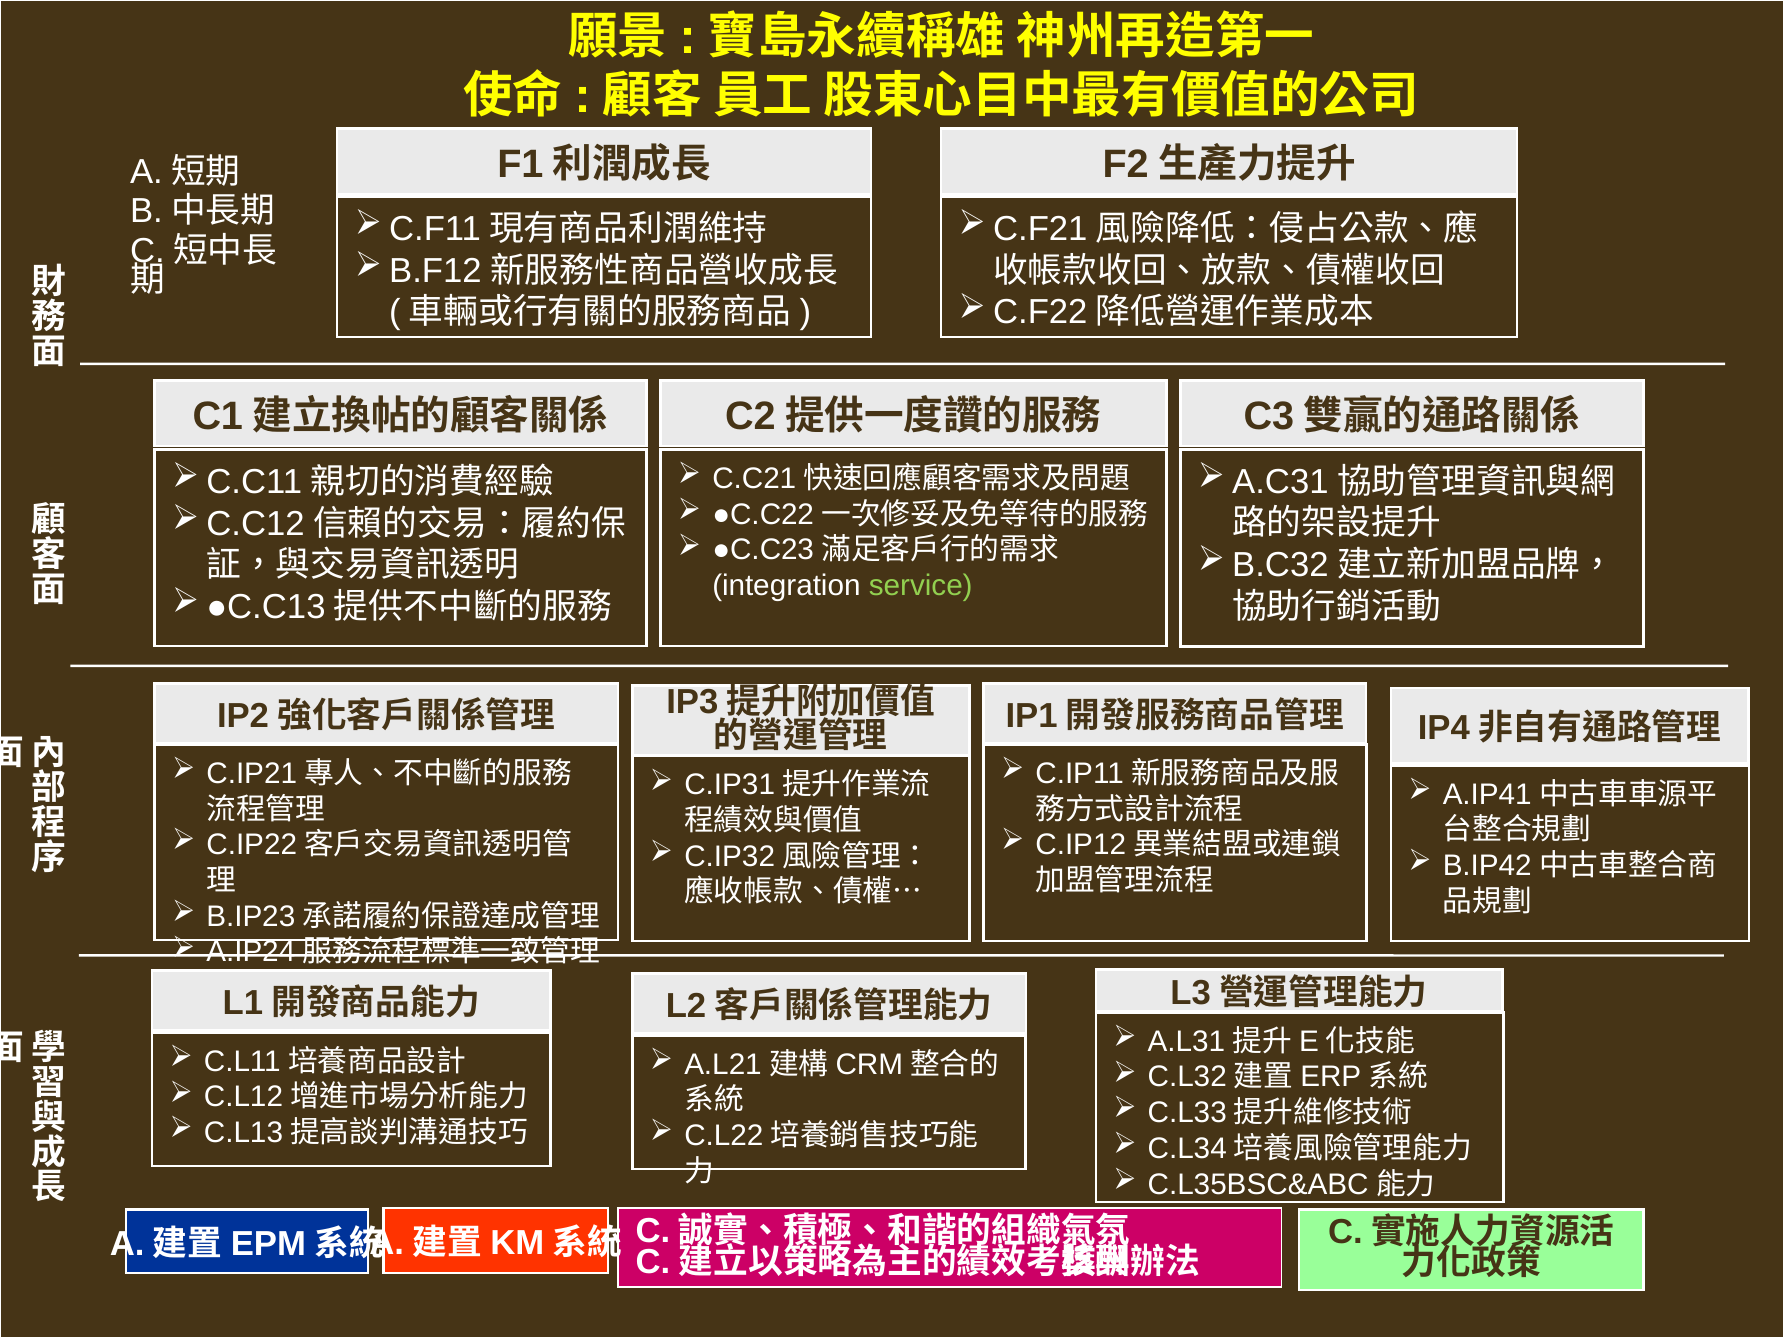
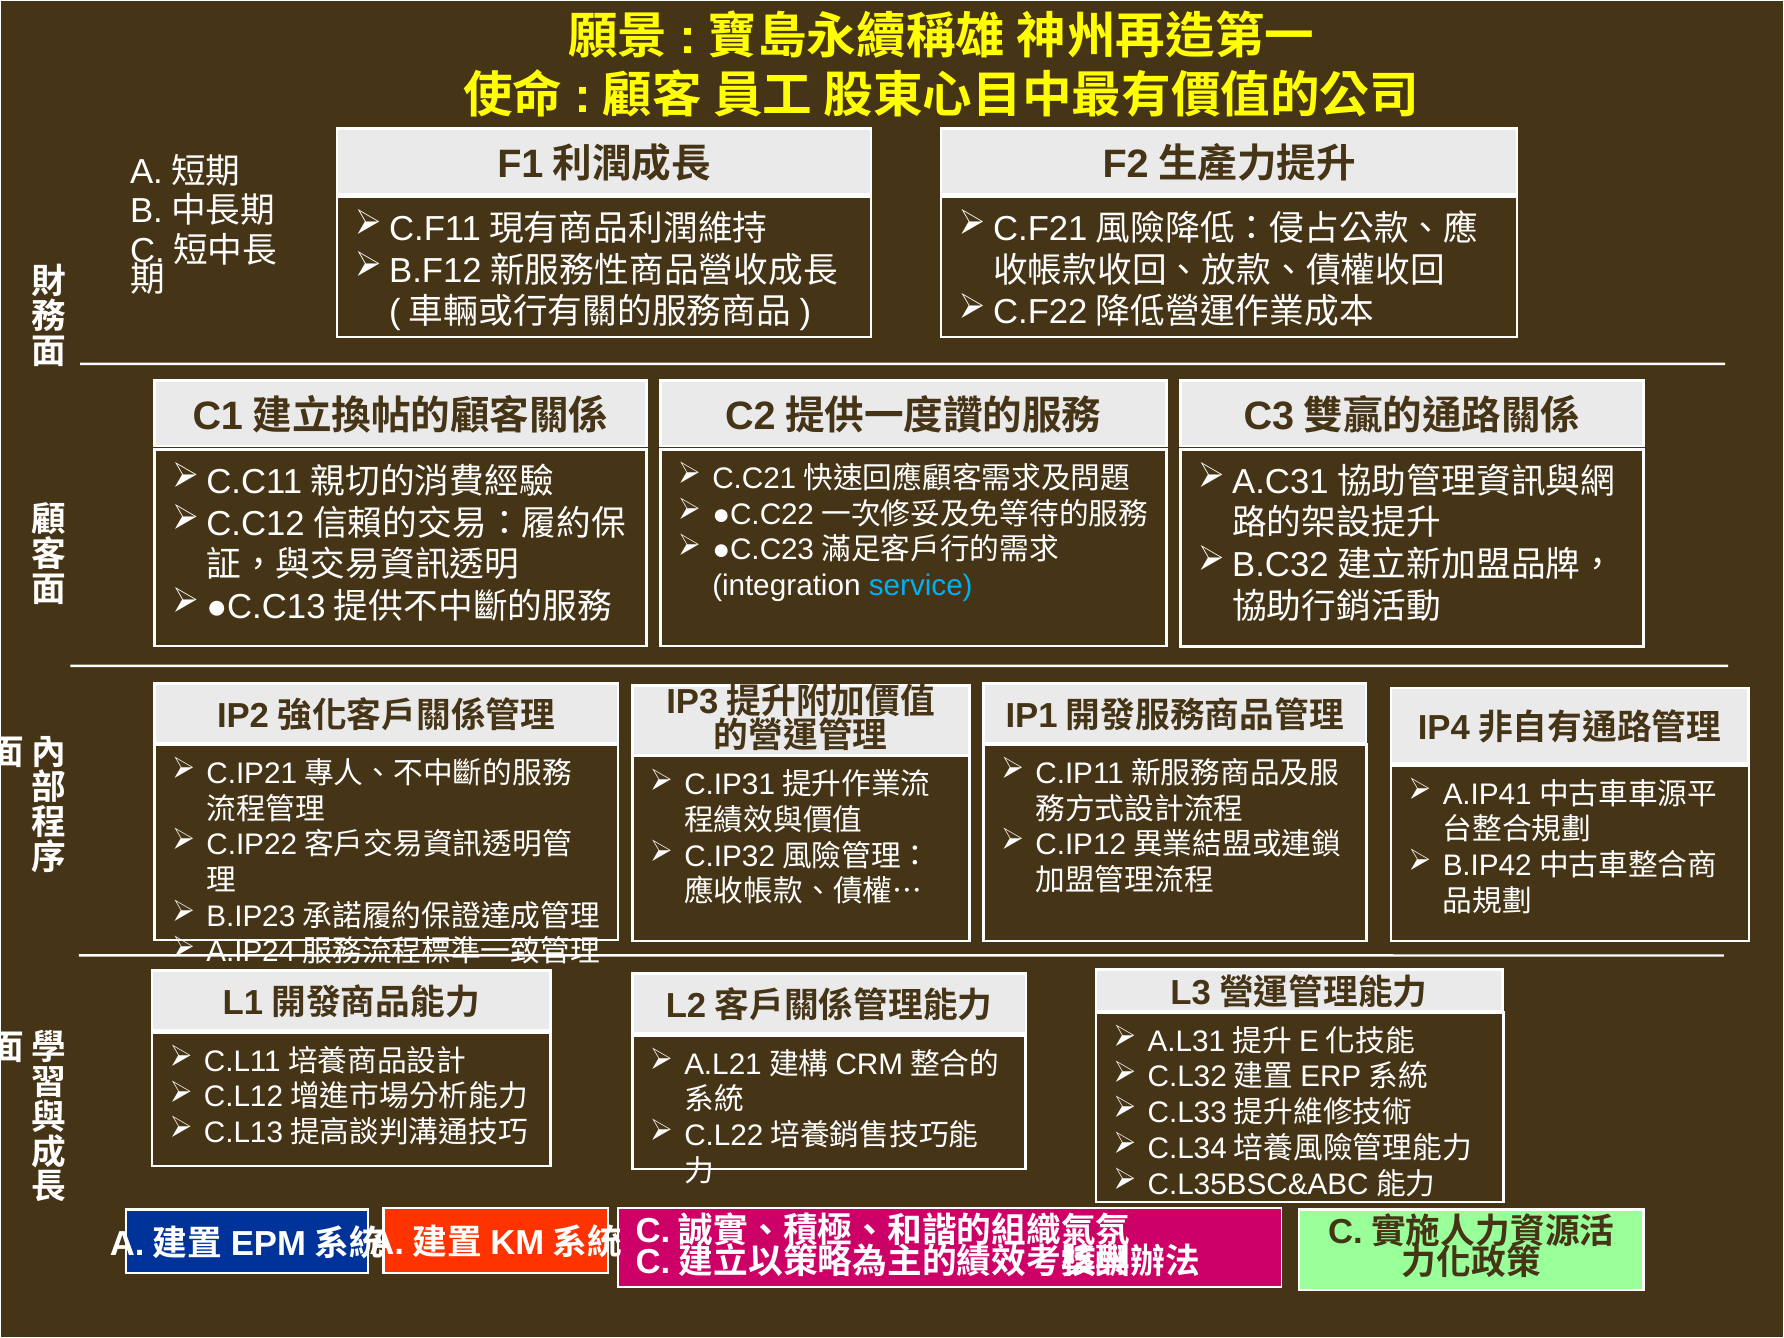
service colour: light green -> light blue (921, 586)
